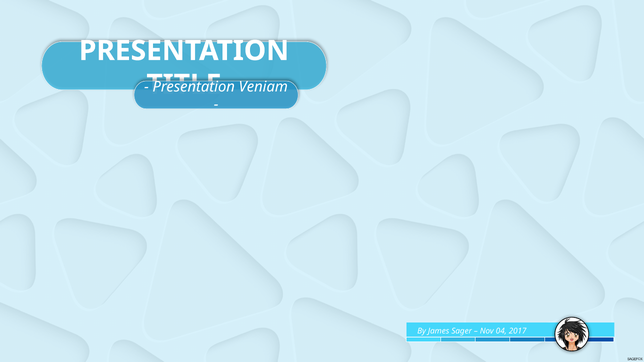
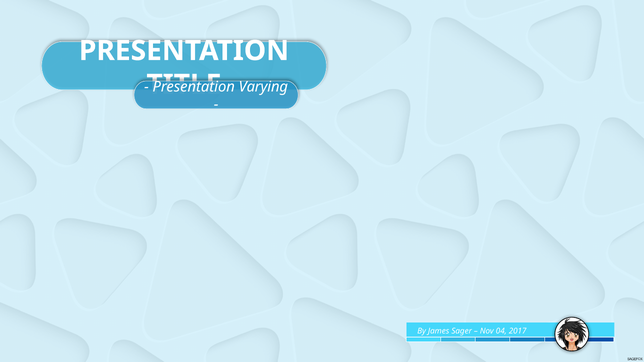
Veniam: Veniam -> Varying (263, 87)
